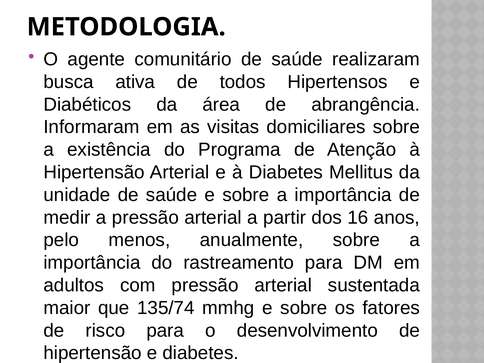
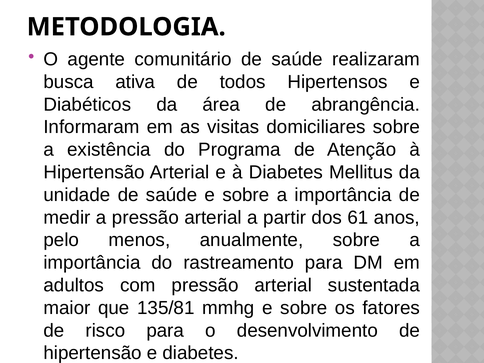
16: 16 -> 61 (358, 217)
135/74: 135/74 -> 135/81 (166, 308)
